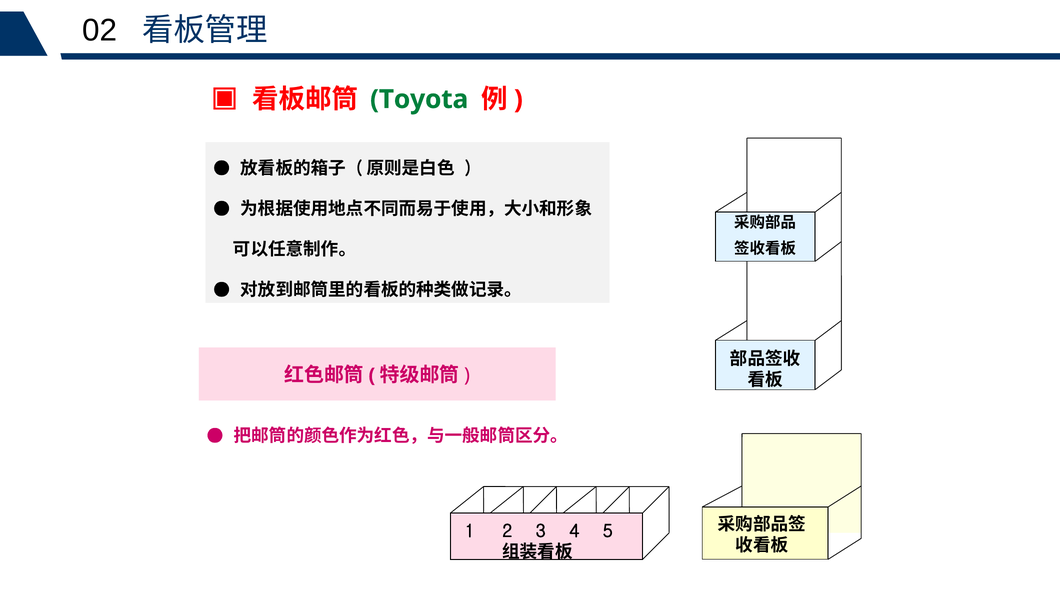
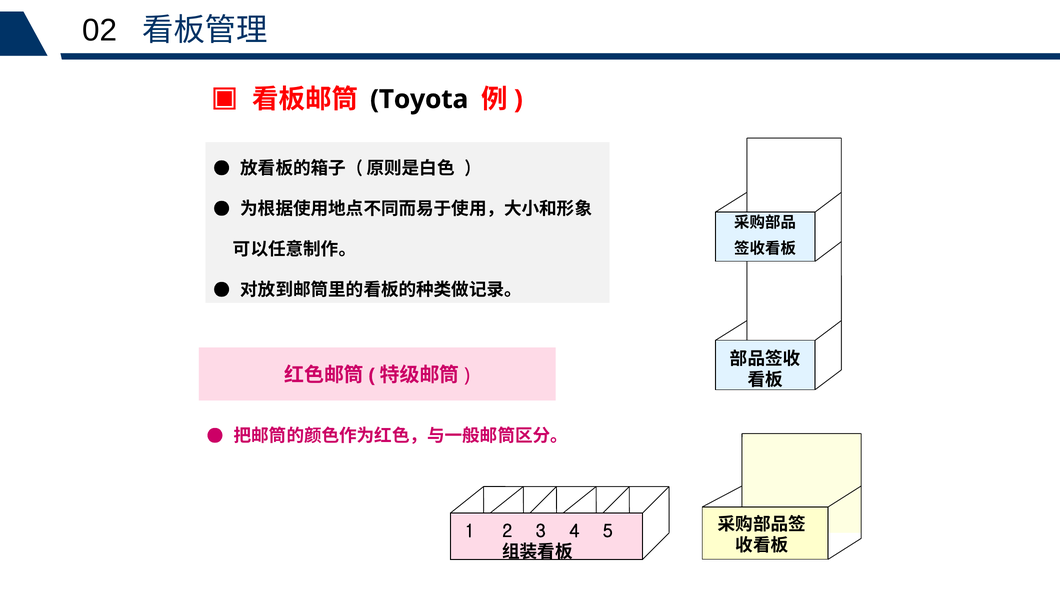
Toyota colour: green -> black (419, 99)
